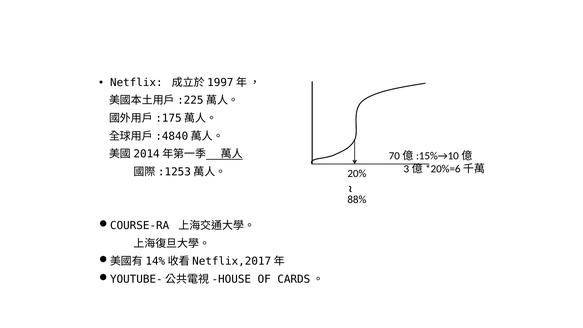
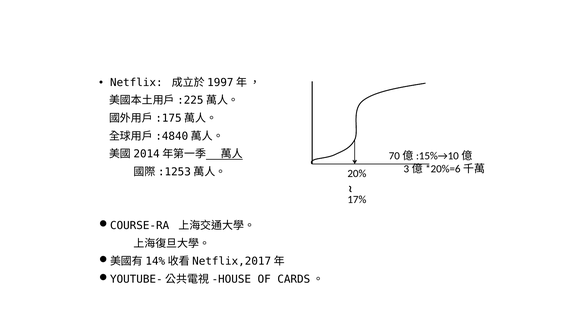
88%: 88% -> 17% (357, 200)
